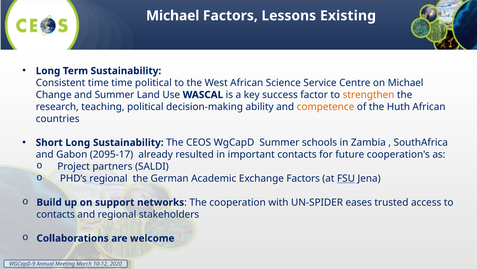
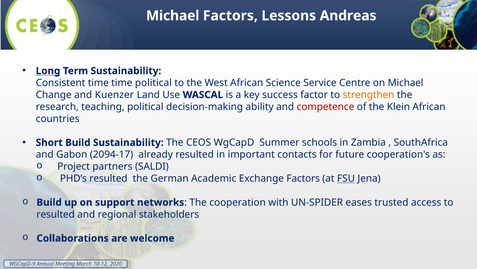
Existing: Existing -> Andreas (348, 16)
Long underline: none -> present (48, 71)
and Summer: Summer -> Kuenzer (114, 95)
competence colour: orange -> red (325, 106)
Huth: Huth -> Klein (398, 106)
Short Long: Long -> Build (78, 142)
2095-17: 2095-17 -> 2094-17 (112, 154)
PHD’s regional: regional -> resulted (108, 178)
contacts: contacts -> resulted (56, 214)
